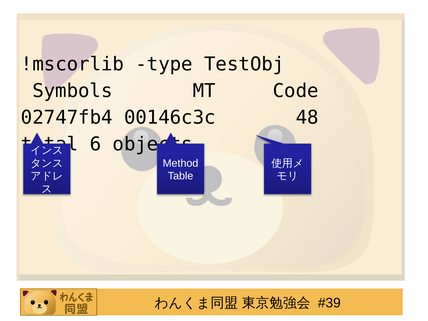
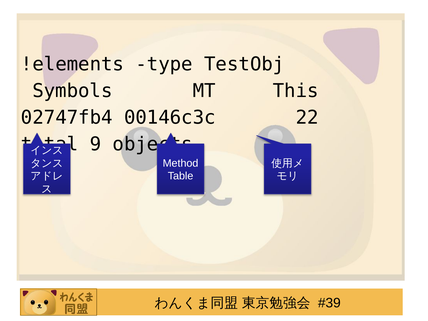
!mscorlib: !mscorlib -> !elements (73, 64)
Code: Code -> This (296, 91)
48: 48 -> 22 (307, 117)
6: 6 -> 9 (95, 144)
